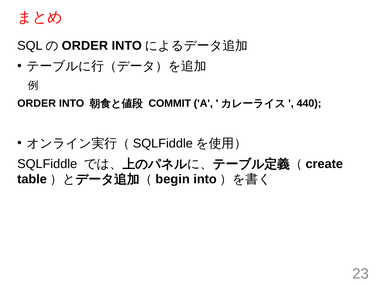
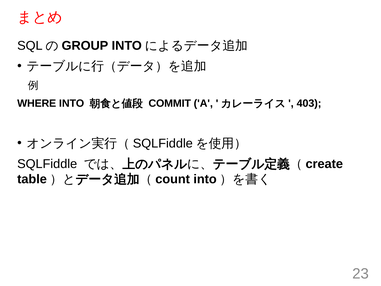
ORDER: ORDER -> GROUP (85, 46)
ORDER: ORDER -> WHERE (37, 103)
440: 440 -> 403 (309, 103)
begin: begin -> count (173, 179)
